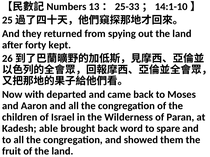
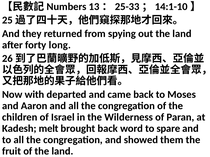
kept: kept -> long (60, 45)
able: able -> melt (49, 129)
